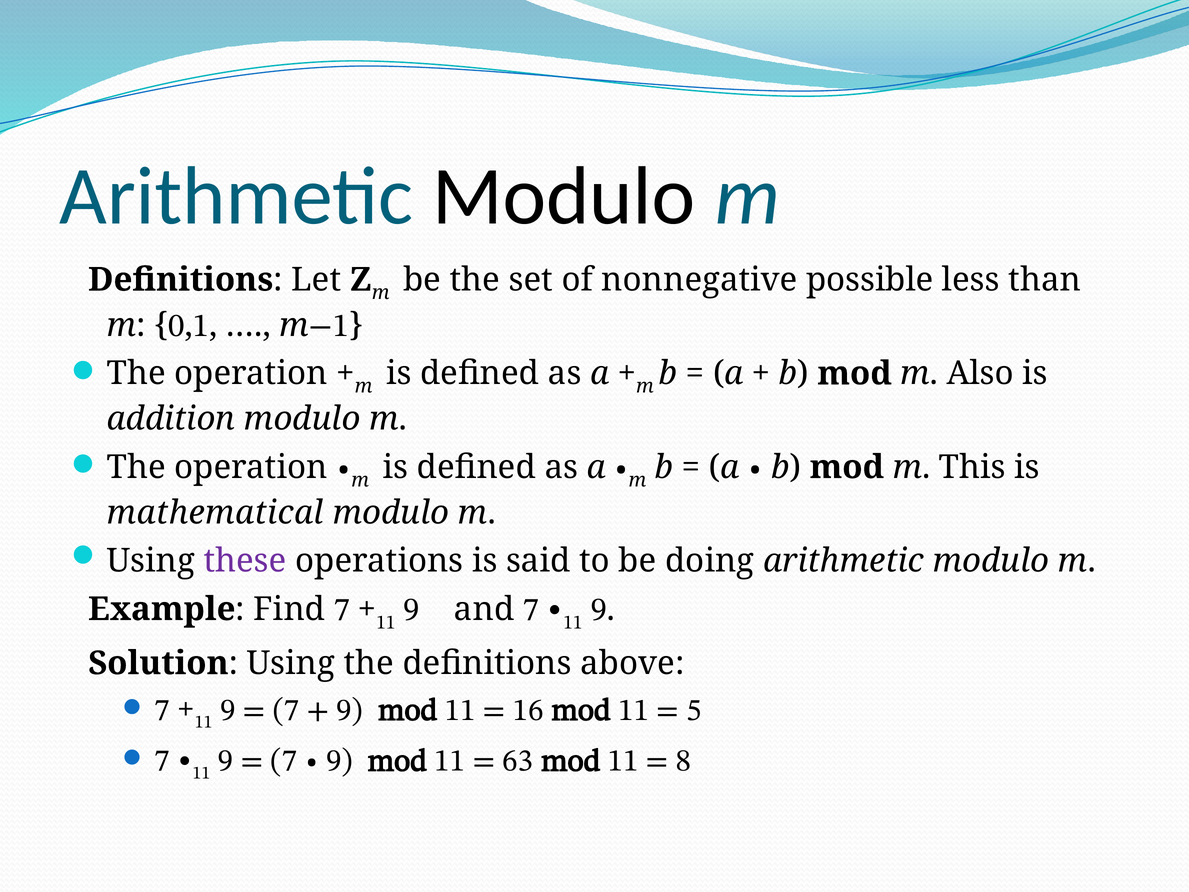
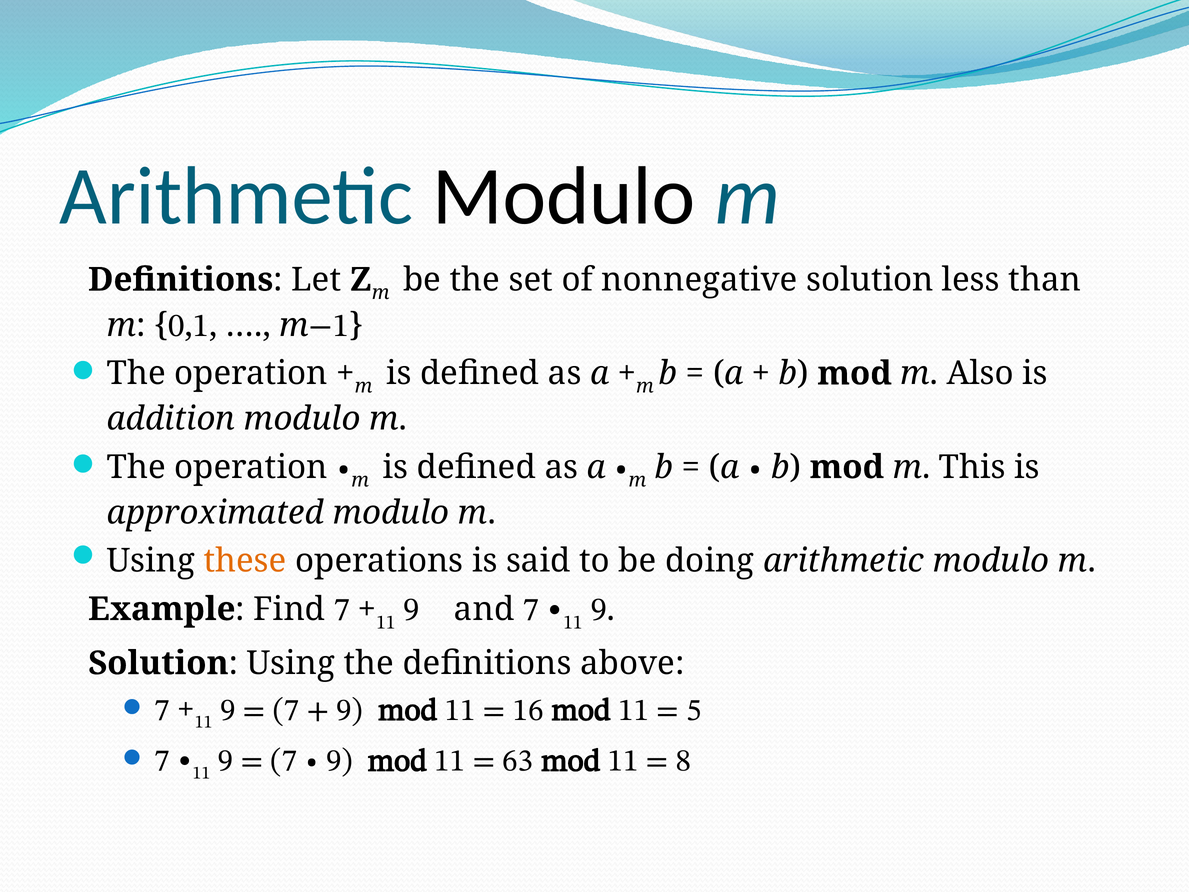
nonnegative possible: possible -> solution (870, 280)
mathematical: mathematical -> approximated (215, 513)
these colour: purple -> orange (245, 561)
